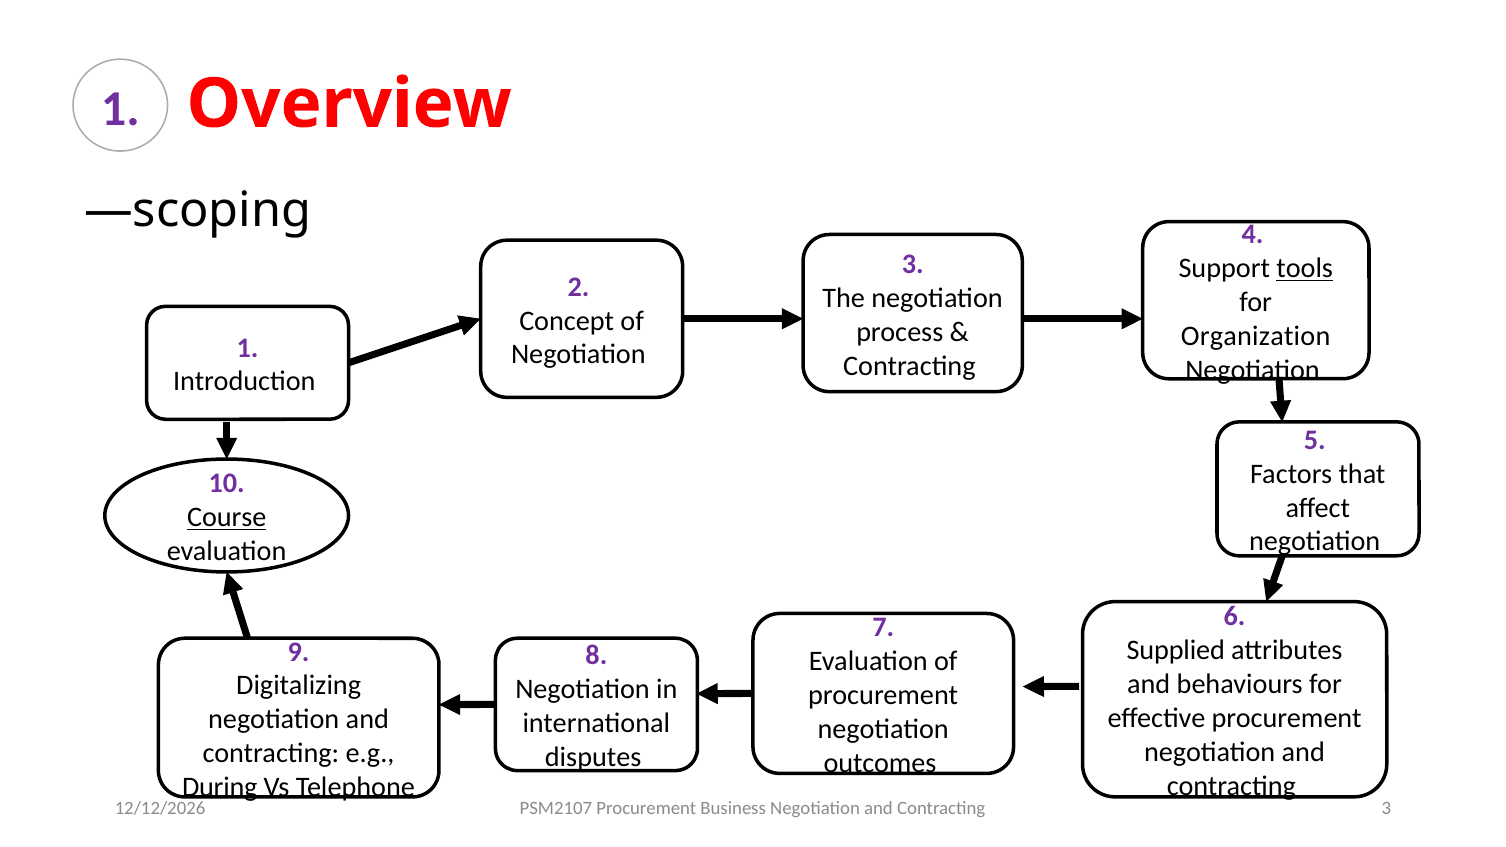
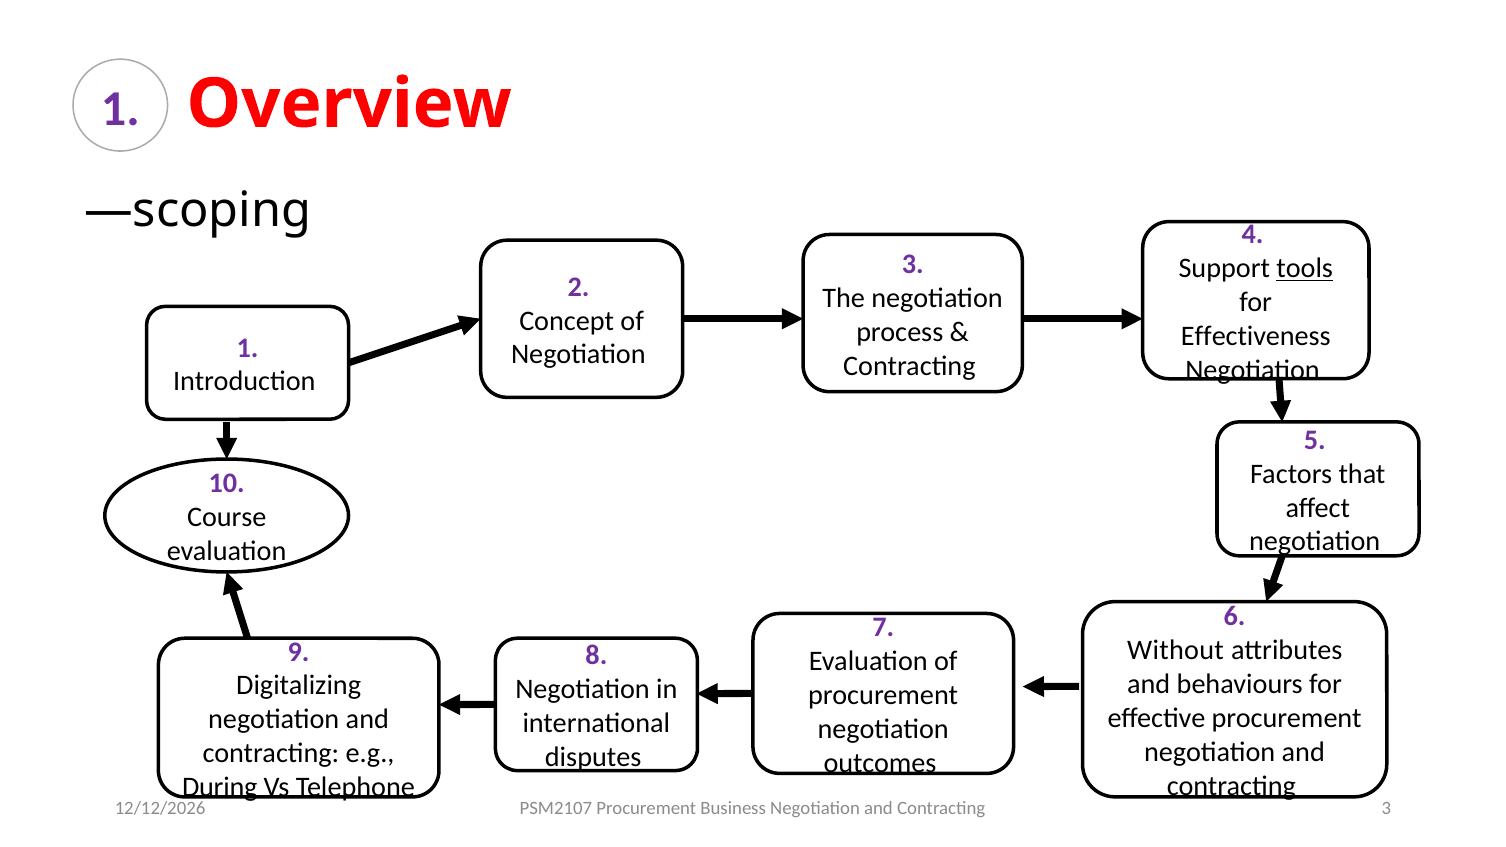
Organization: Organization -> Effectiveness (1256, 336)
Course underline: present -> none (227, 517)
Supplied: Supplied -> Without (1176, 650)
